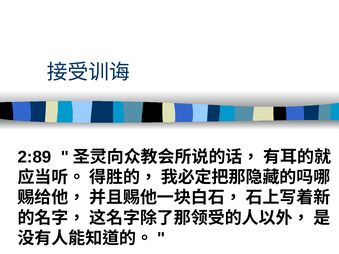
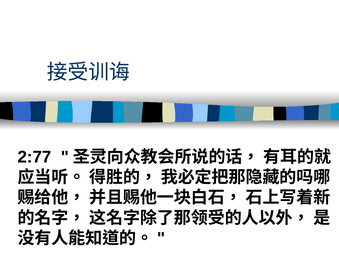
2:89: 2:89 -> 2:77 (34, 157)
